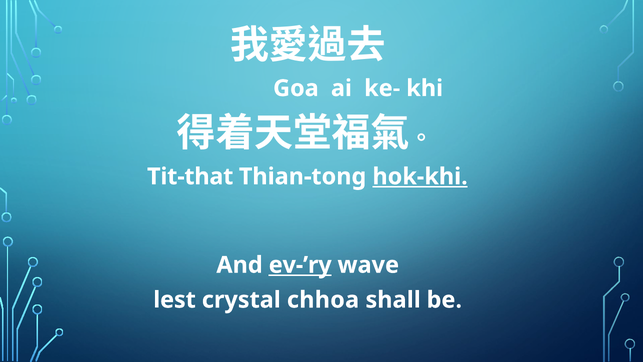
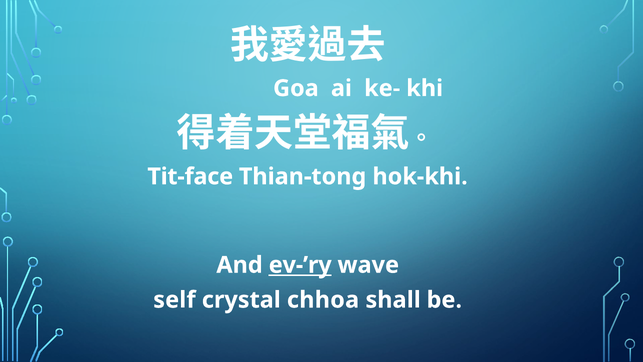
Tit-that: Tit-that -> Tit-face (190, 176)
hok-khi underline: present -> none (420, 176)
lest: lest -> self (174, 300)
